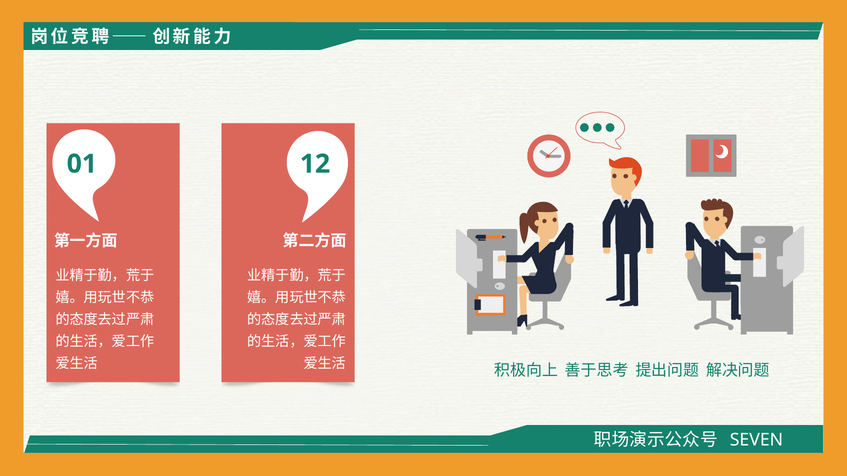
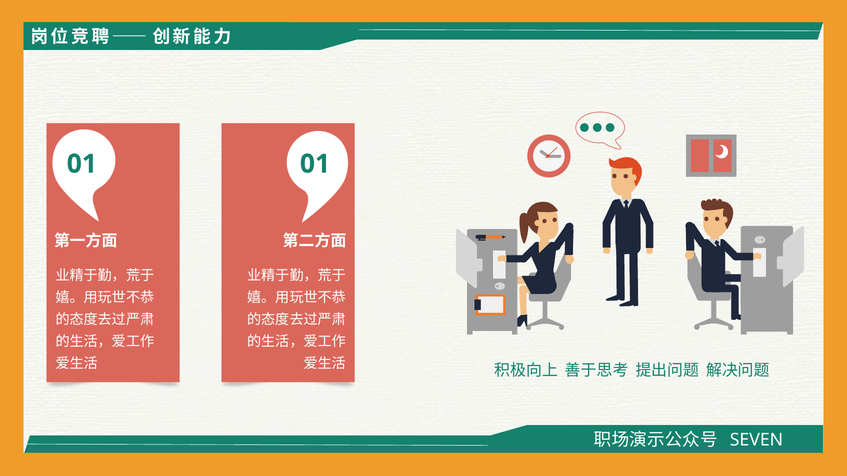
01 12: 12 -> 01 (315, 164)
